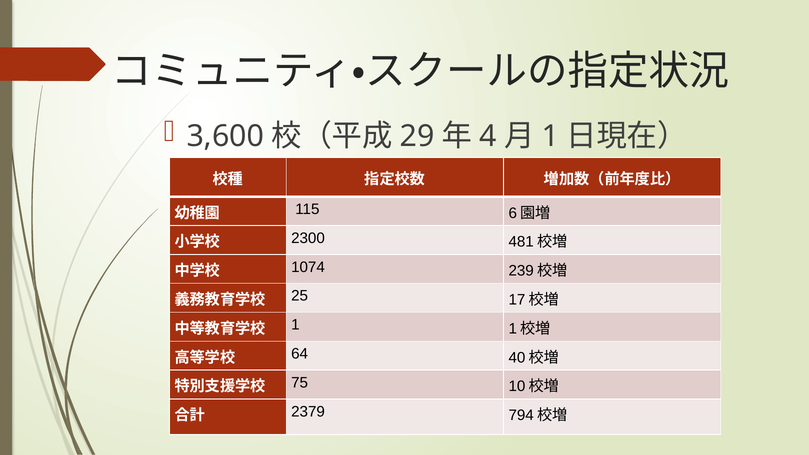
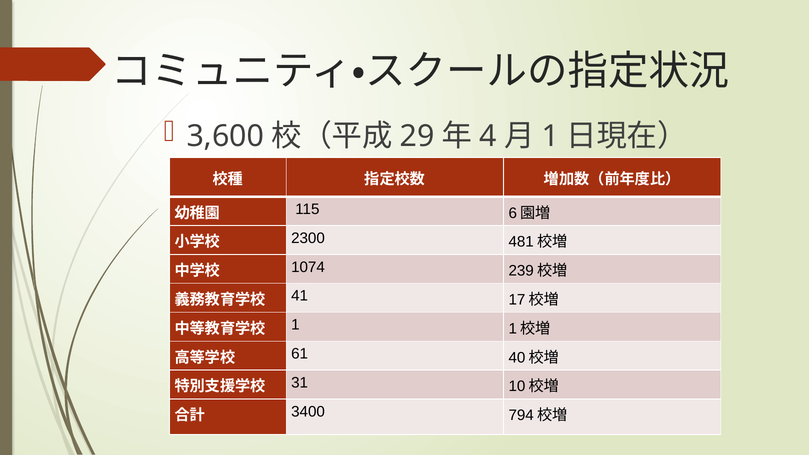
25: 25 -> 41 (300, 296)
64: 64 -> 61 (300, 354)
75: 75 -> 31 (300, 383)
2379: 2379 -> 3400 (308, 412)
